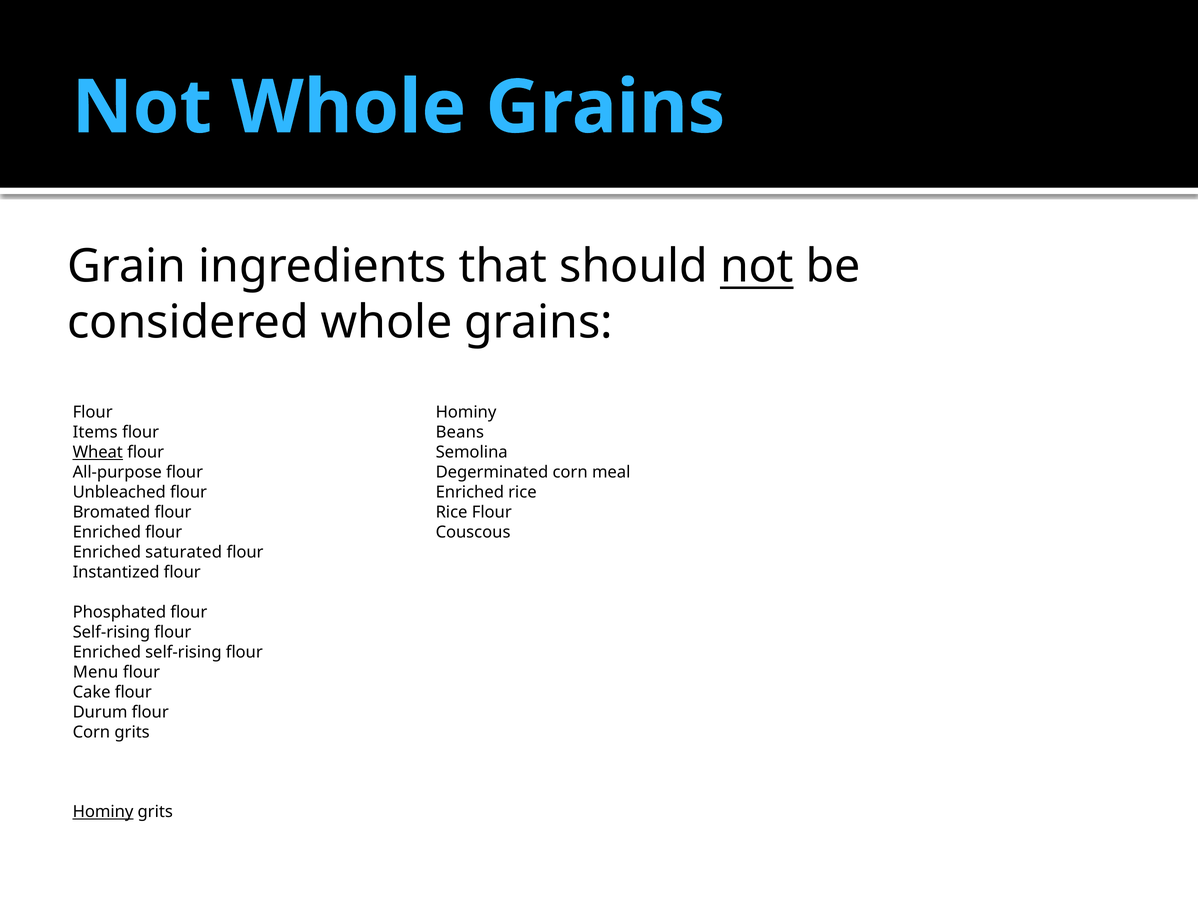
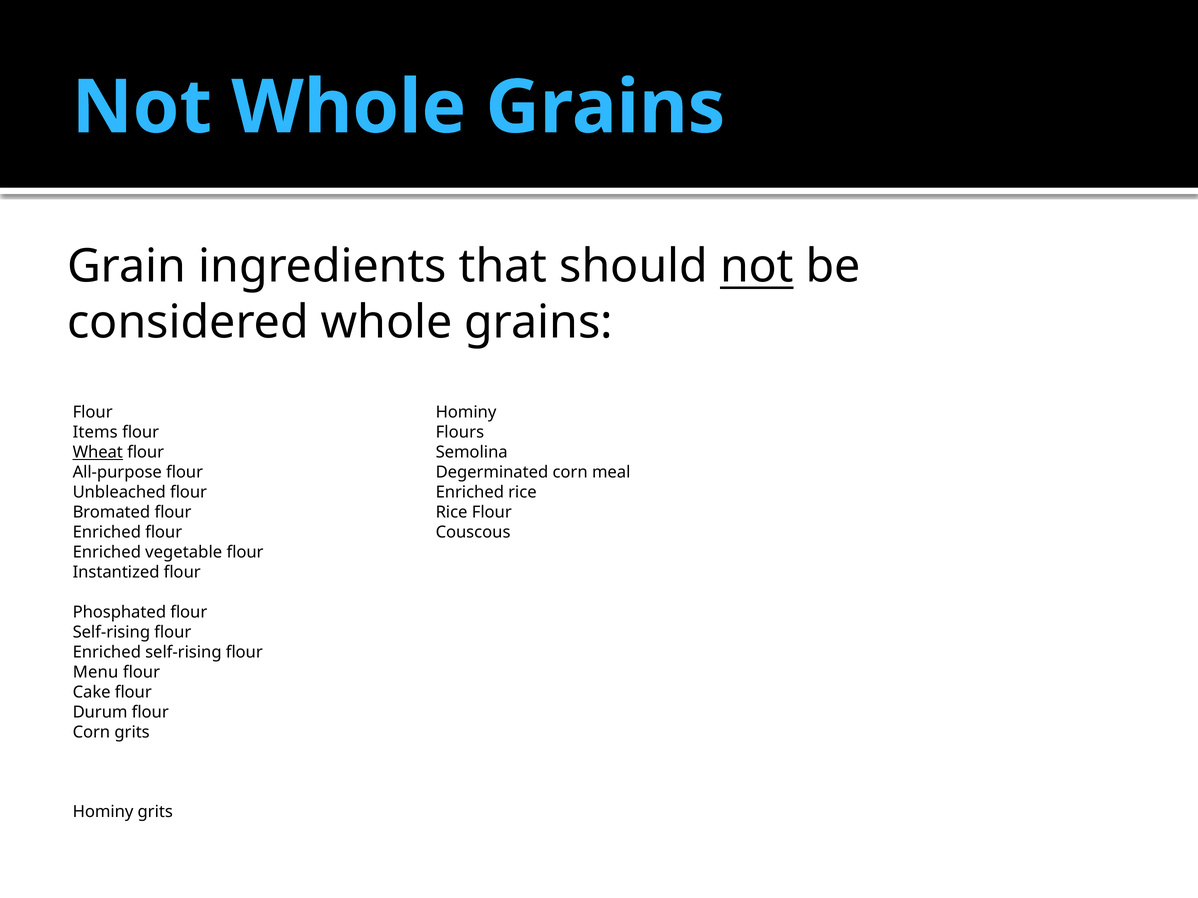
Beans: Beans -> Flours (460, 432)
saturated: saturated -> vegetable (184, 552)
Hominy underline: present -> none (103, 812)
